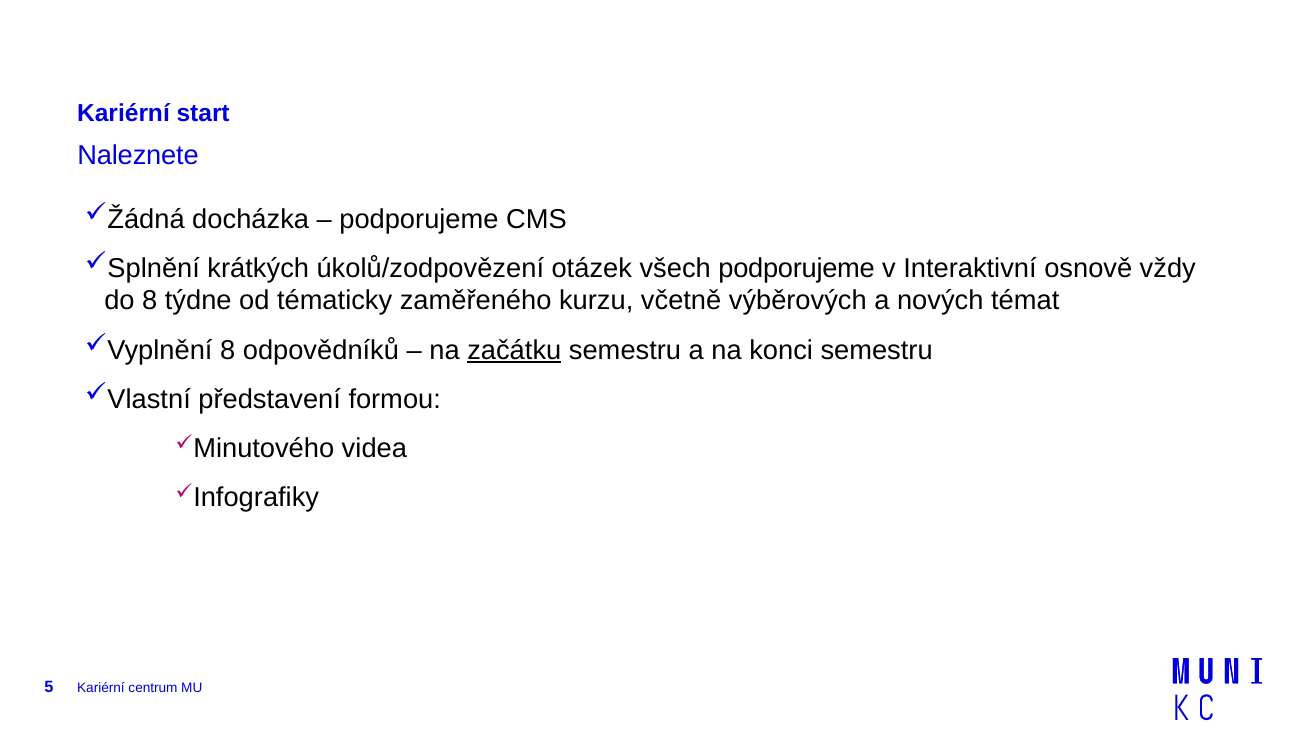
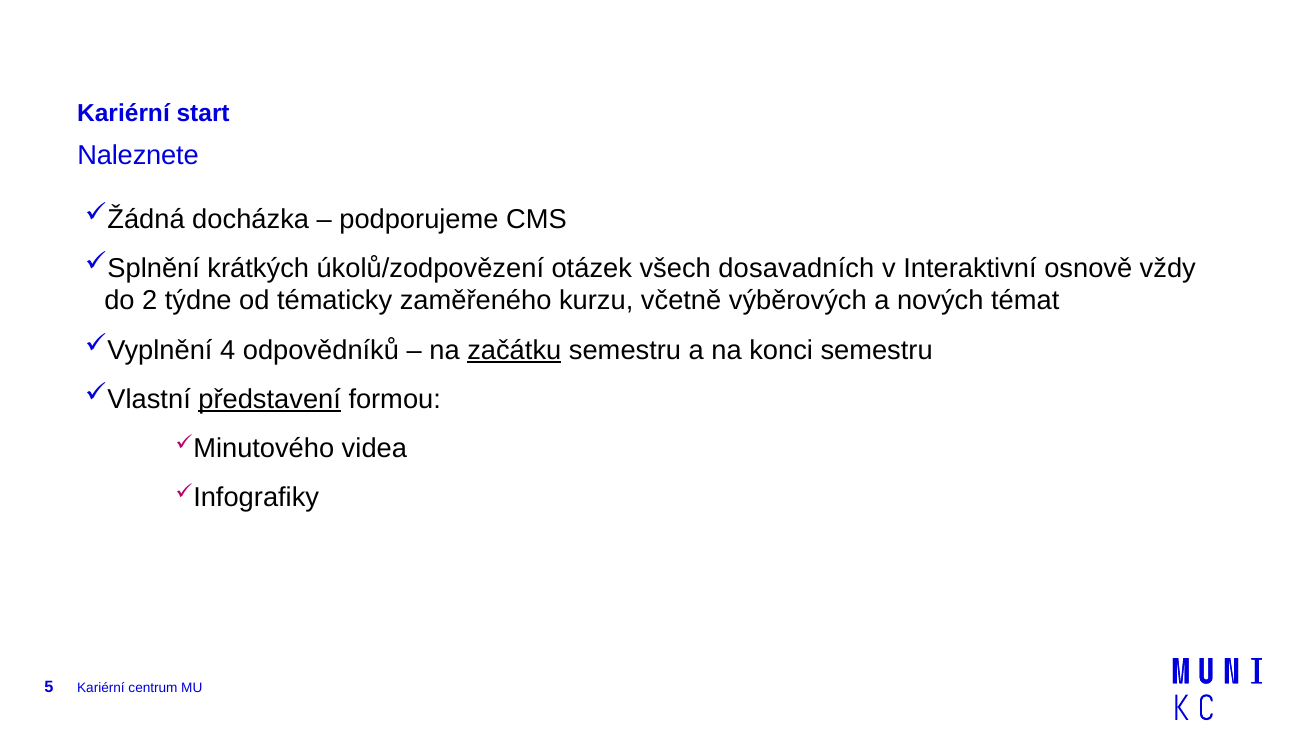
všech podporujeme: podporujeme -> dosavadních (796, 268)
do 8: 8 -> 2 (150, 301)
8: 8 -> 4 (228, 350)
představení underline: none -> present (270, 399)
